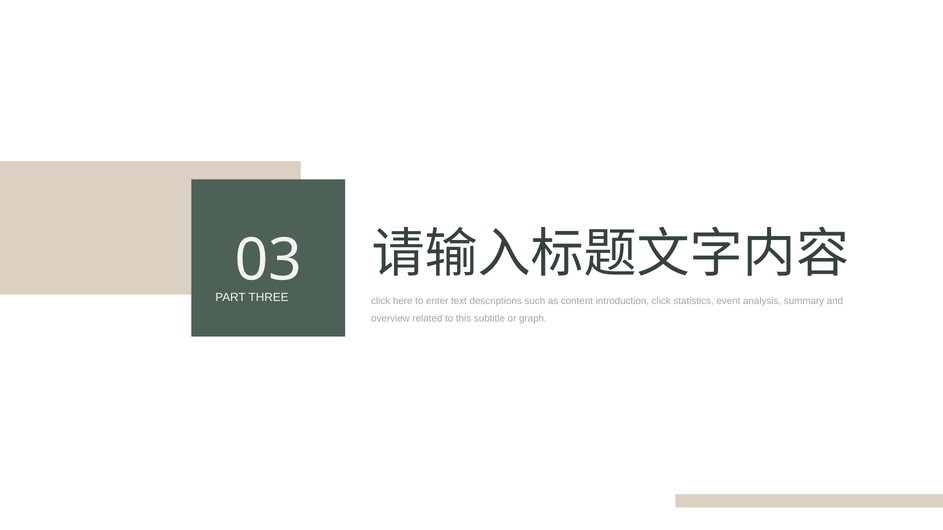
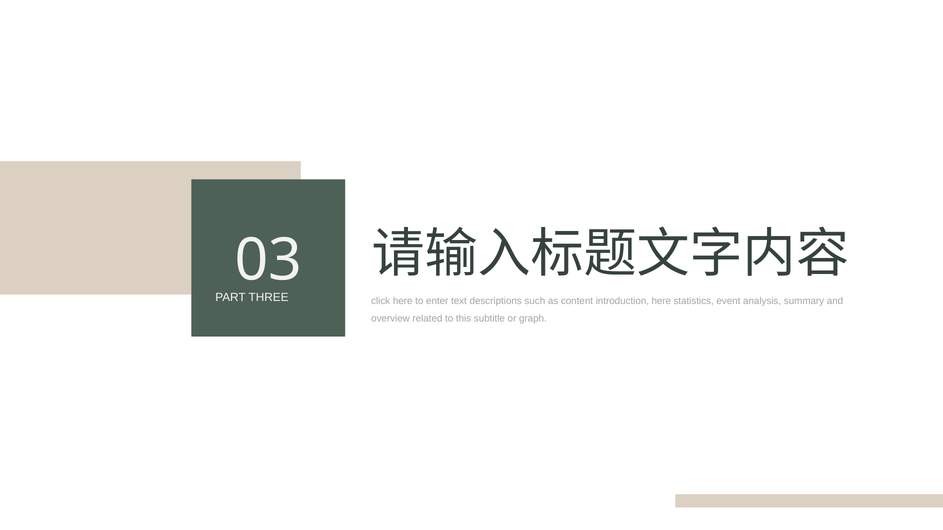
introduction click: click -> here (661, 301)
